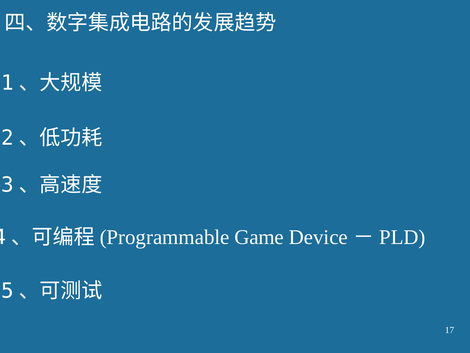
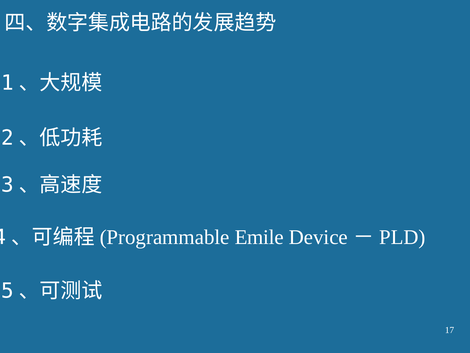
Game: Game -> Emile (259, 237)
